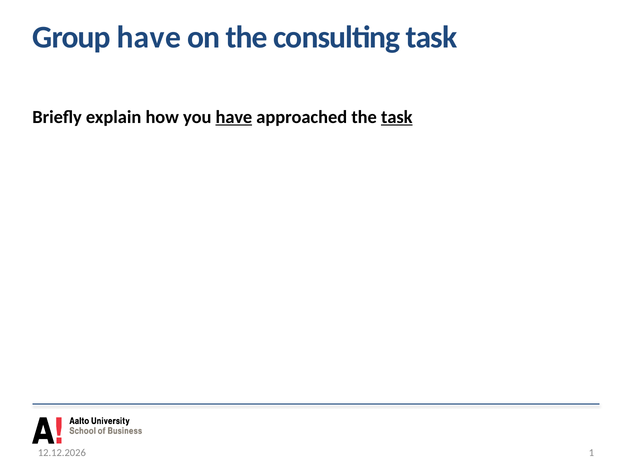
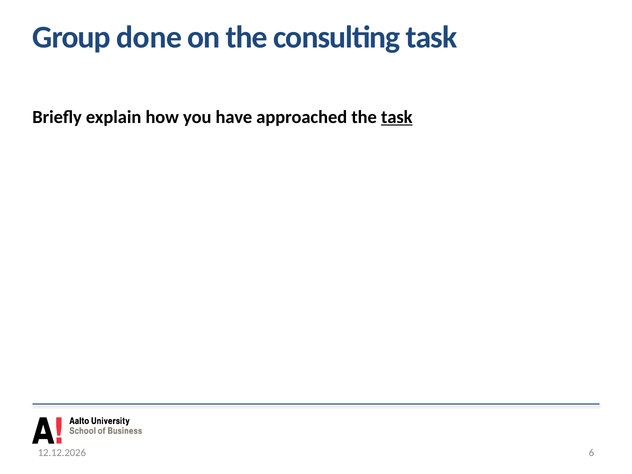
Group have: have -> done (149, 37)
have underline: present -> none (234, 117)
1: 1 -> 6 (591, 453)
